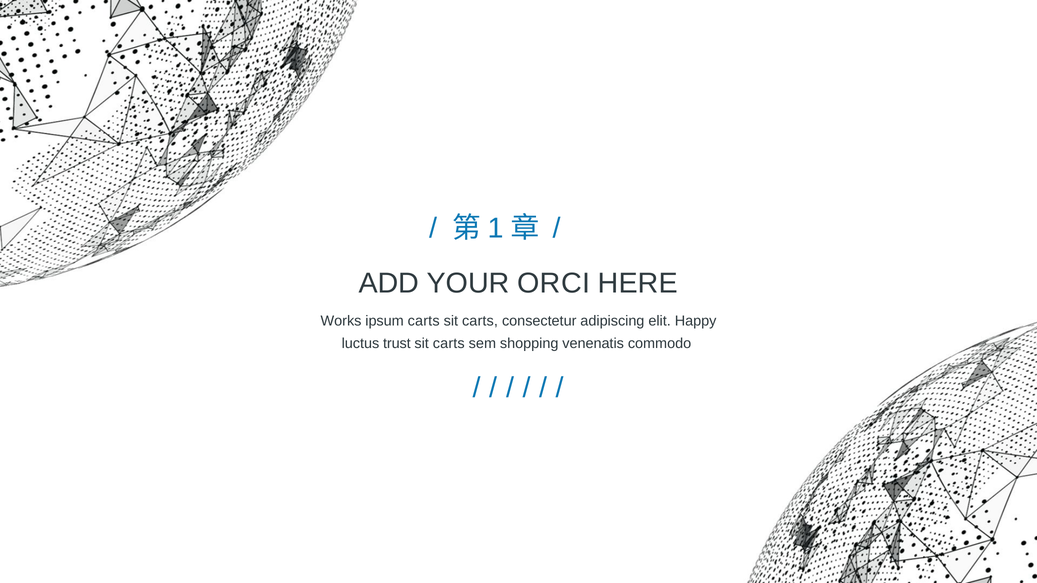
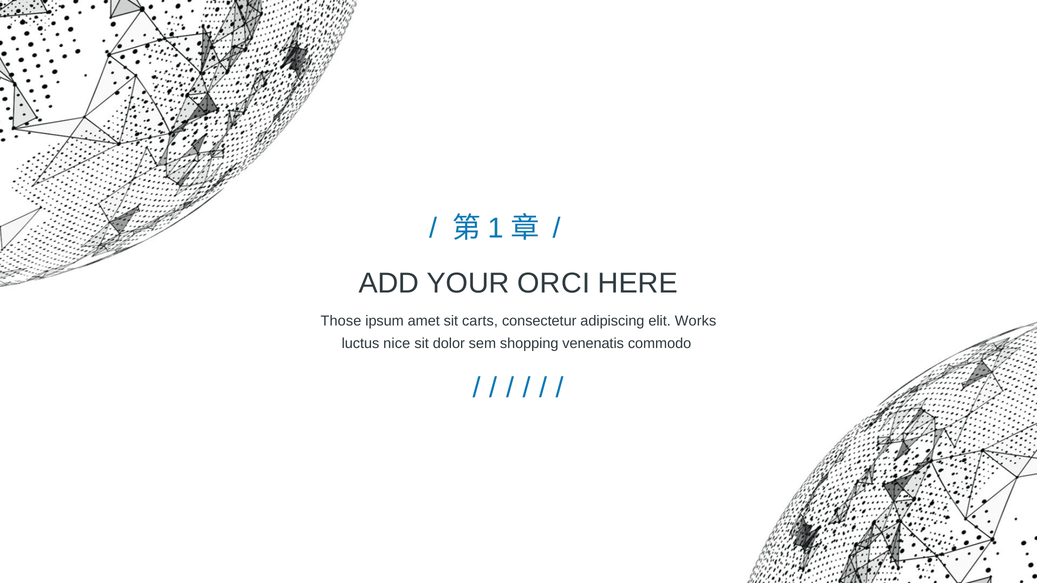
Works: Works -> Those (341, 321)
ipsum carts: carts -> amet (424, 321)
Happy: Happy -> Works (696, 321)
trust: trust -> nice (397, 343)
carts: carts -> dolor (449, 343)
